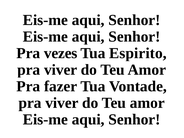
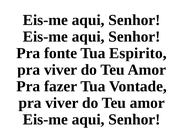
vezes: vezes -> fonte (61, 53)
